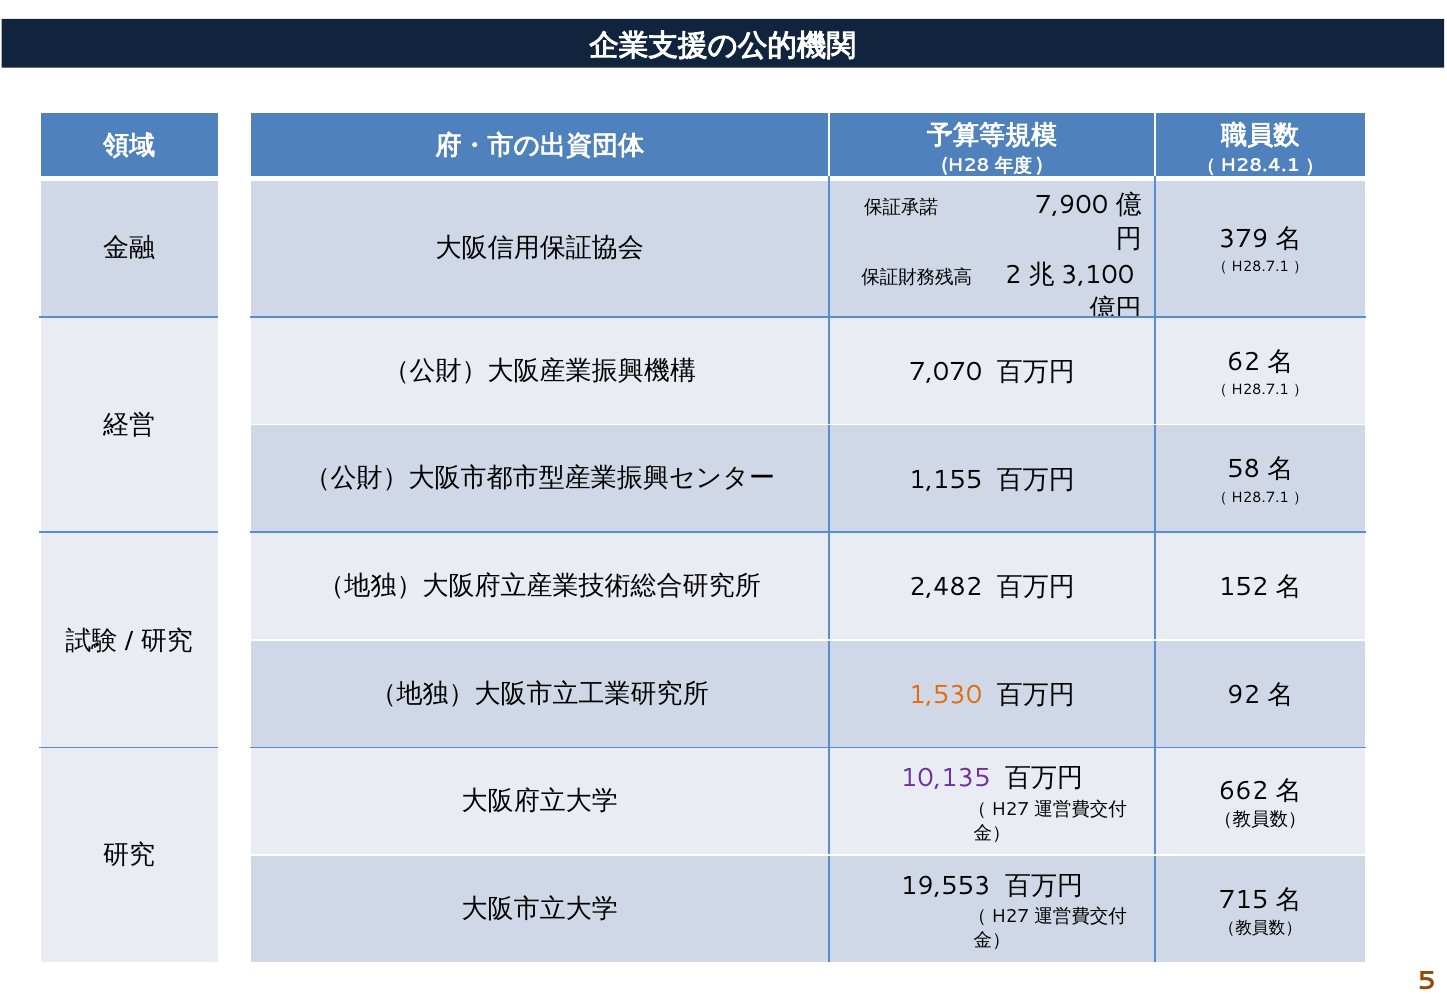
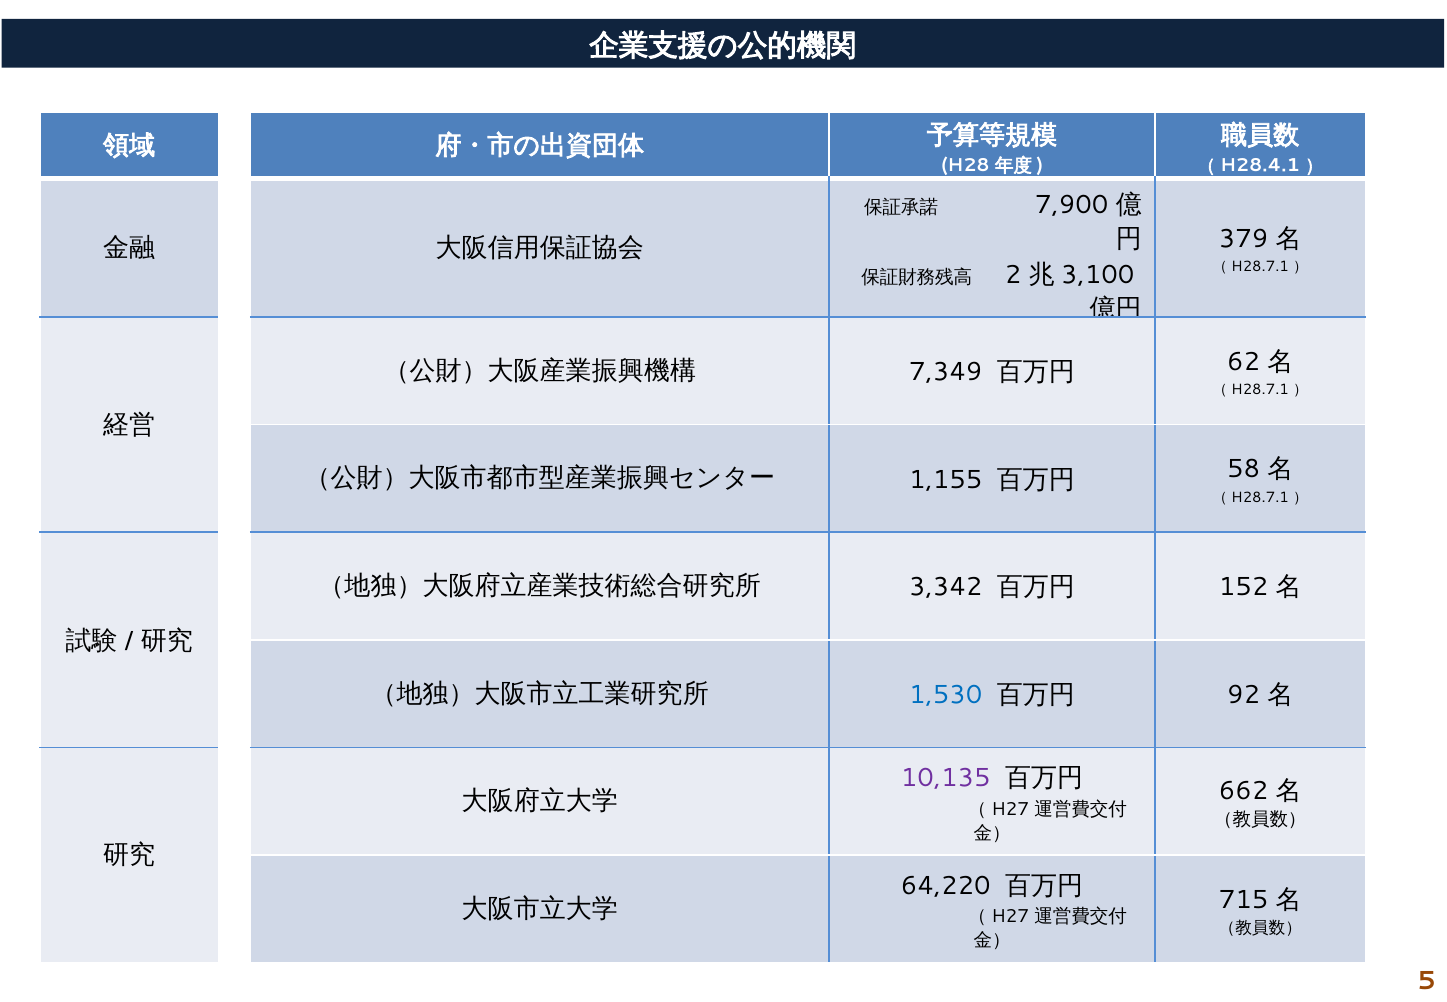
7,070: 7,070 -> 7,349 (946, 372)
2,482: 2,482 -> 3,342 (946, 587)
1,530 colour: orange -> blue (946, 695)
19,553: 19,553 -> 64,220 (946, 885)
